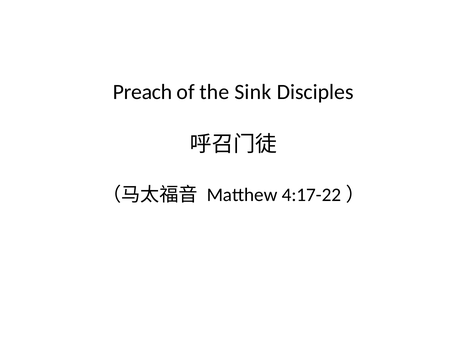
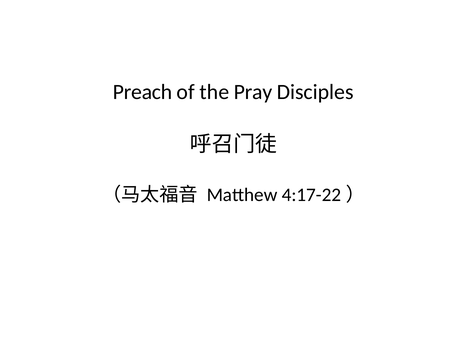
Sink: Sink -> Pray (253, 92)
